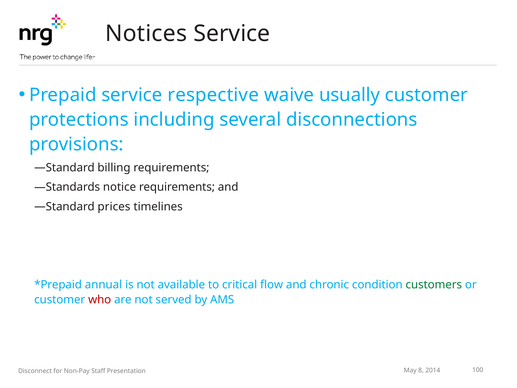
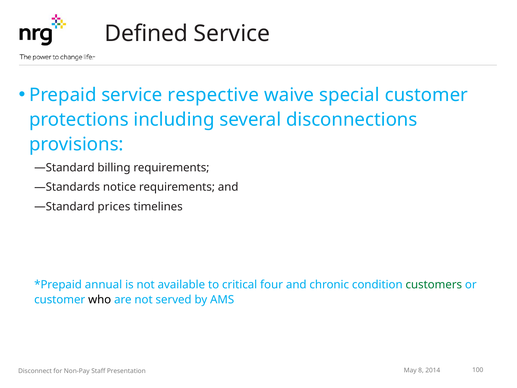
Notices: Notices -> Defined (146, 34)
usually: usually -> special (349, 95)
flow: flow -> four (272, 284)
who colour: red -> black (100, 300)
